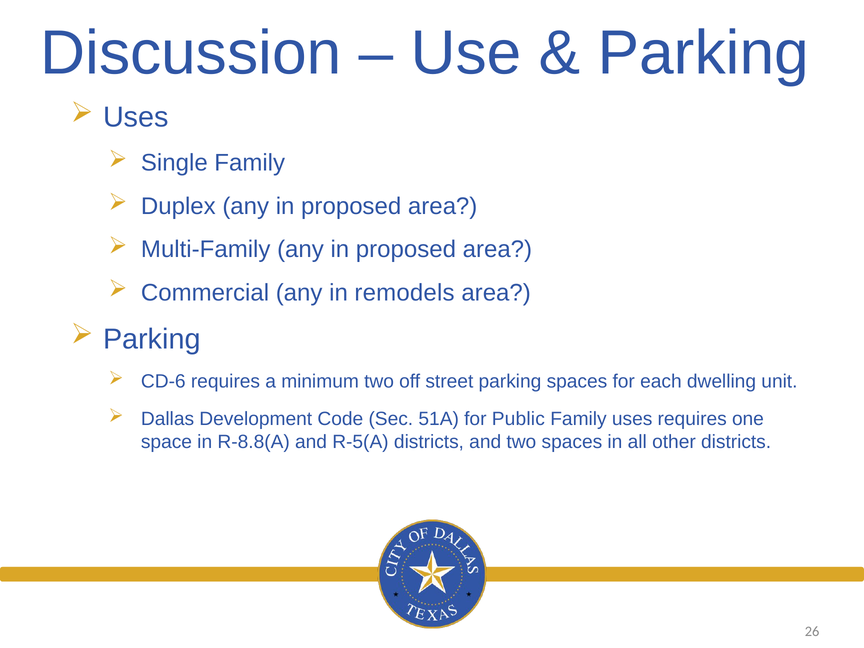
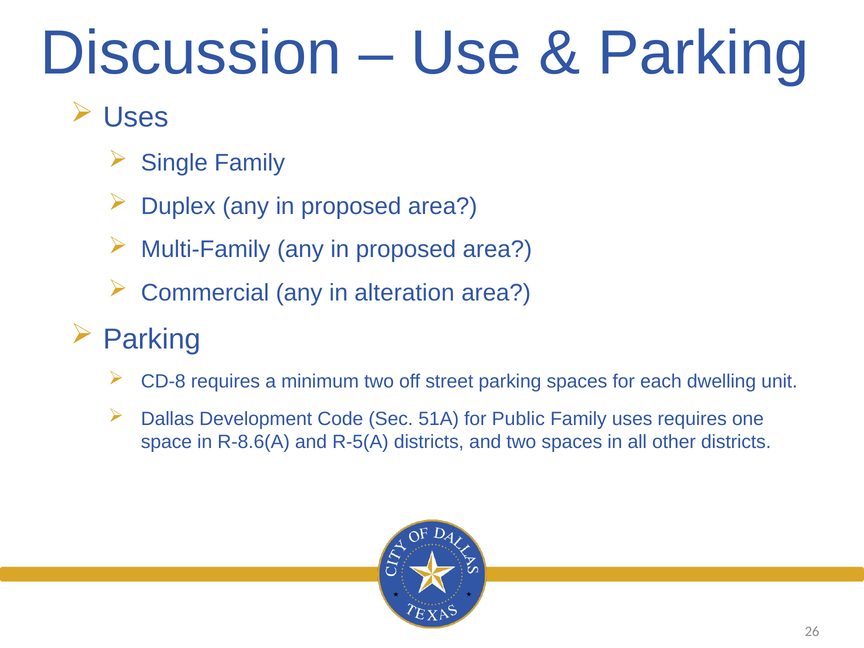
remodels: remodels -> alteration (405, 293)
CD-6: CD-6 -> CD-8 (163, 382)
R-8.8(A: R-8.8(A -> R-8.6(A (254, 442)
